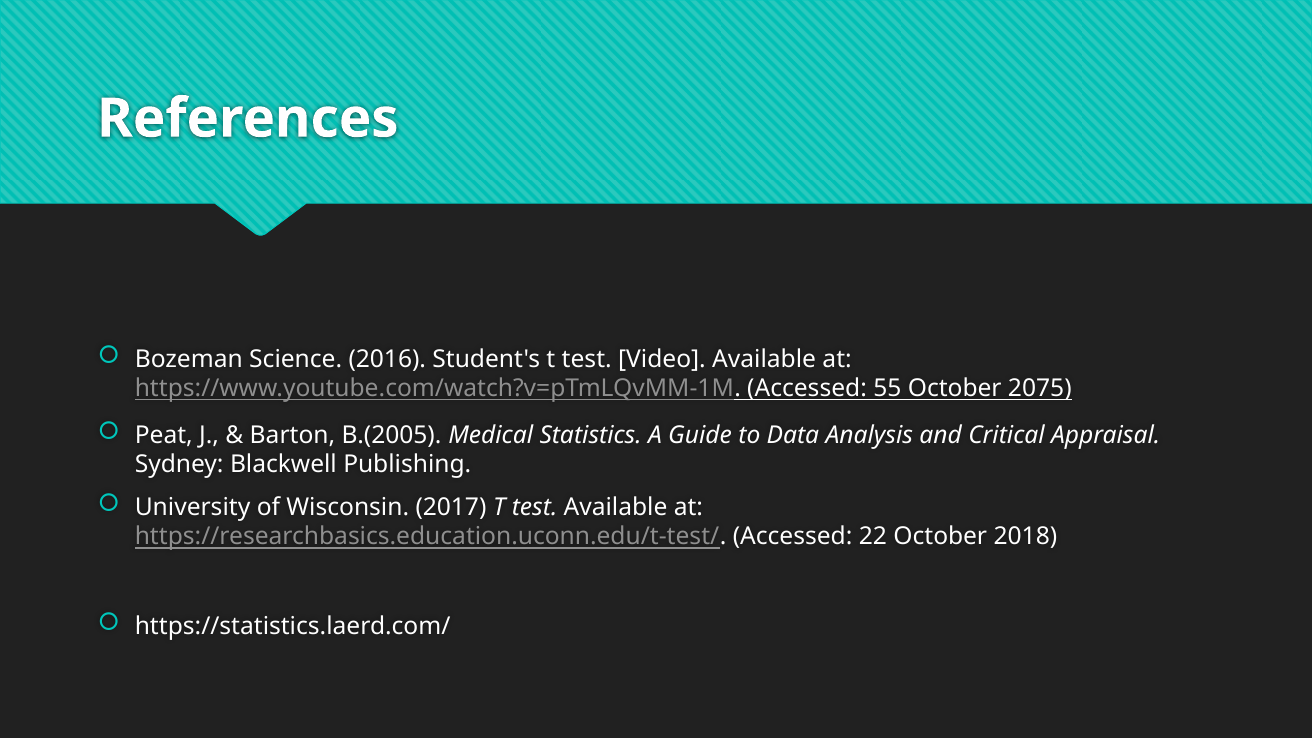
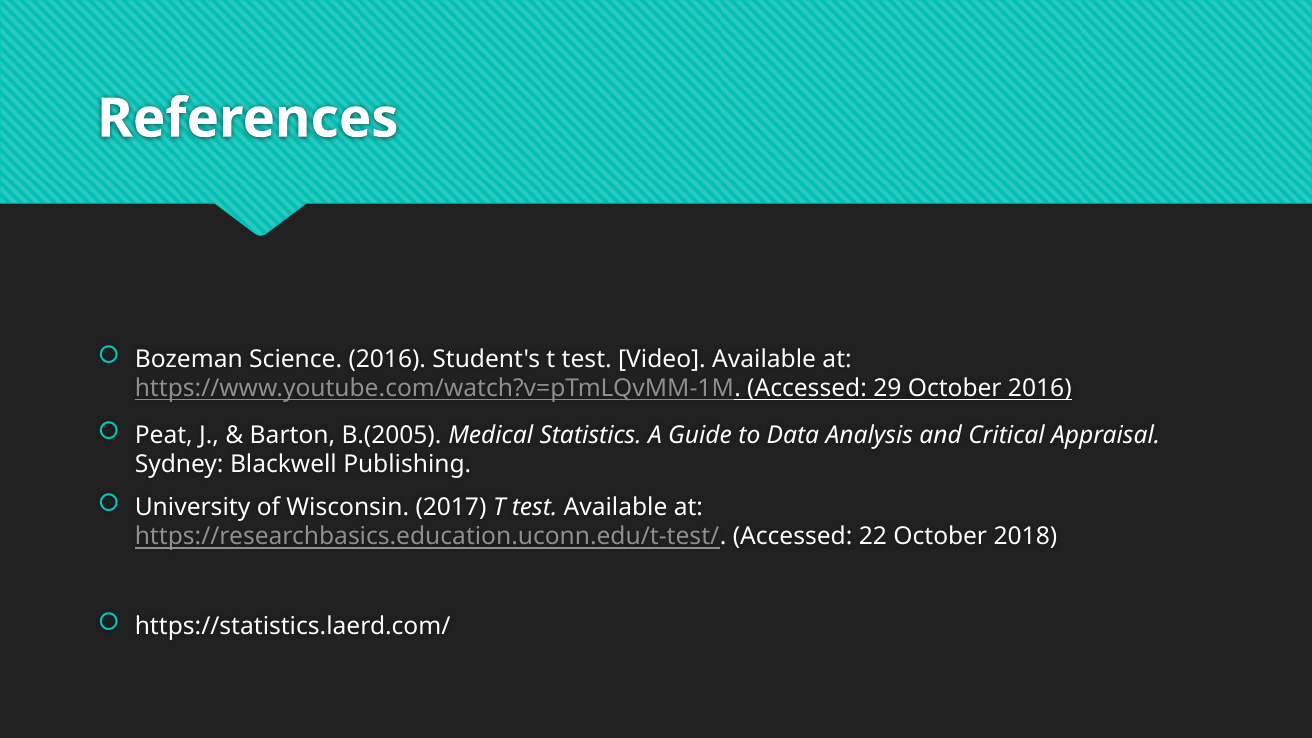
55: 55 -> 29 (887, 388)
October 2075: 2075 -> 2016 (1040, 388)
